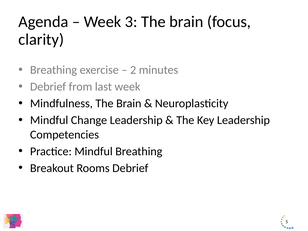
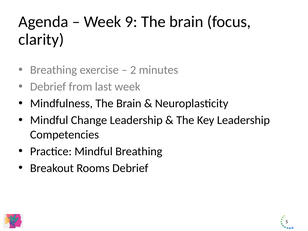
3: 3 -> 9 (131, 22)
